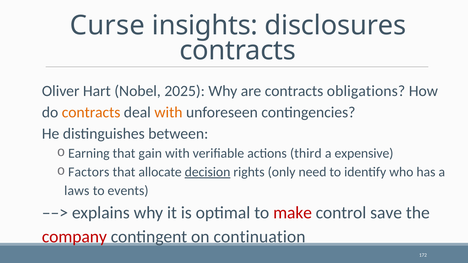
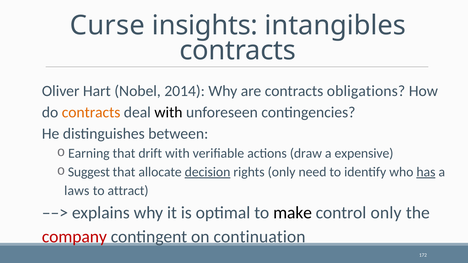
disclosures: disclosures -> intangibles (335, 25)
2025: 2025 -> 2014 (185, 91)
with colour: orange -> black (168, 112)
gain: gain -> drift (150, 153)
third: third -> draw (306, 153)
Factors: Factors -> Suggest (89, 172)
has underline: none -> present (426, 172)
events: events -> attract (128, 191)
make colour: red -> black (293, 213)
control save: save -> only (386, 213)
